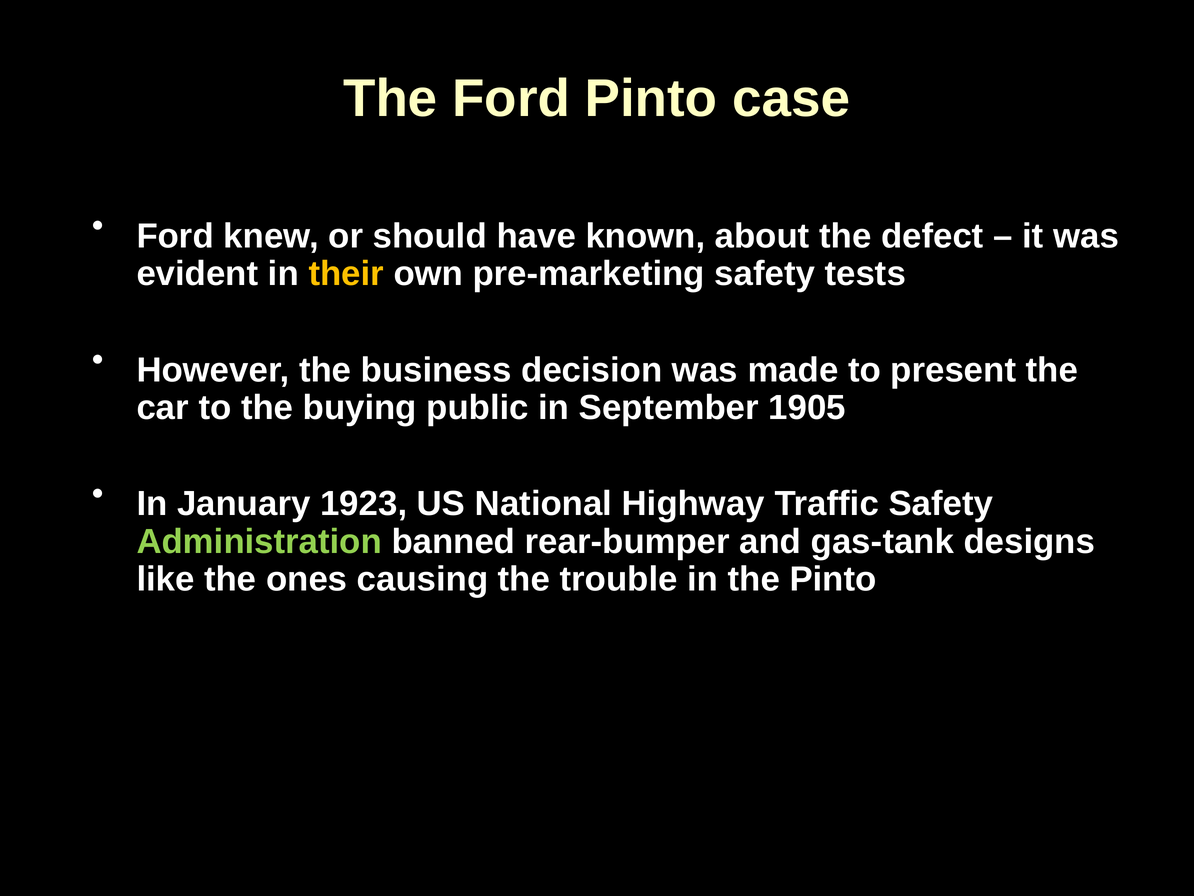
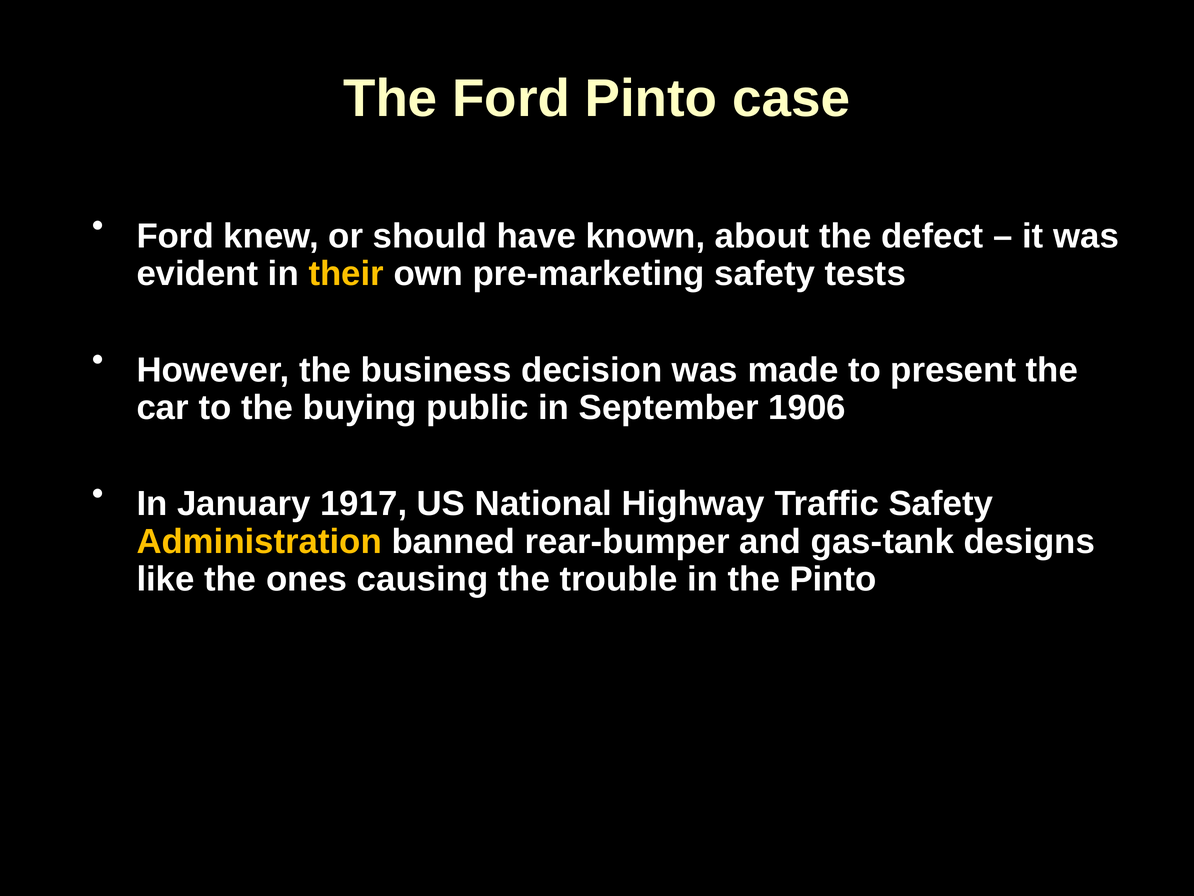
1905: 1905 -> 1906 (807, 407)
1923: 1923 -> 1917 (364, 504)
Administration colour: light green -> yellow (259, 541)
